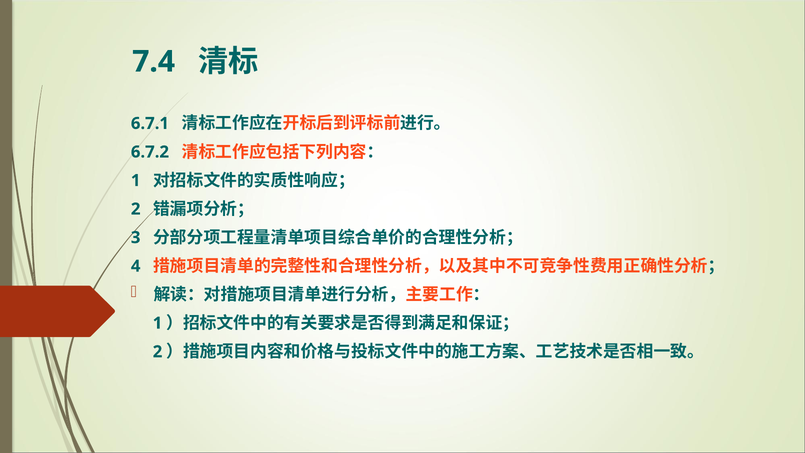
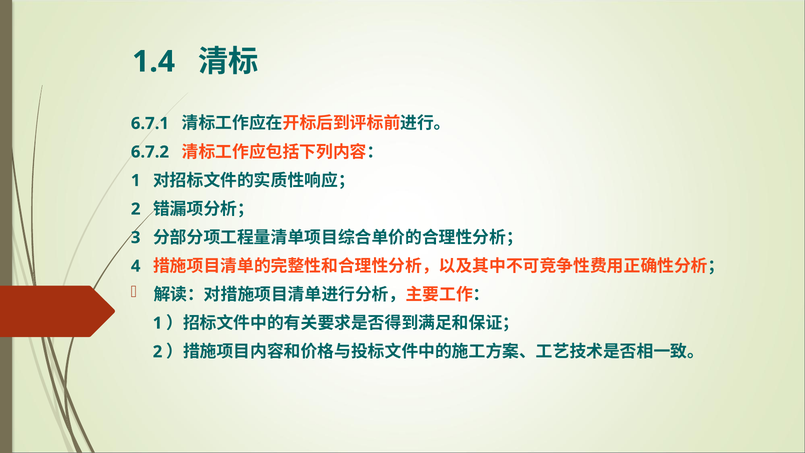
7.4: 7.4 -> 1.4 (154, 62)
